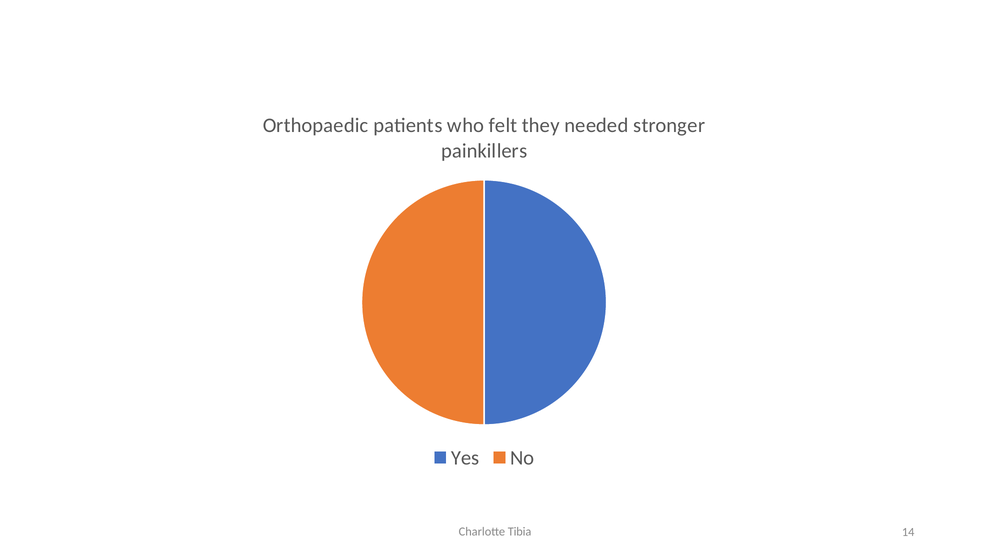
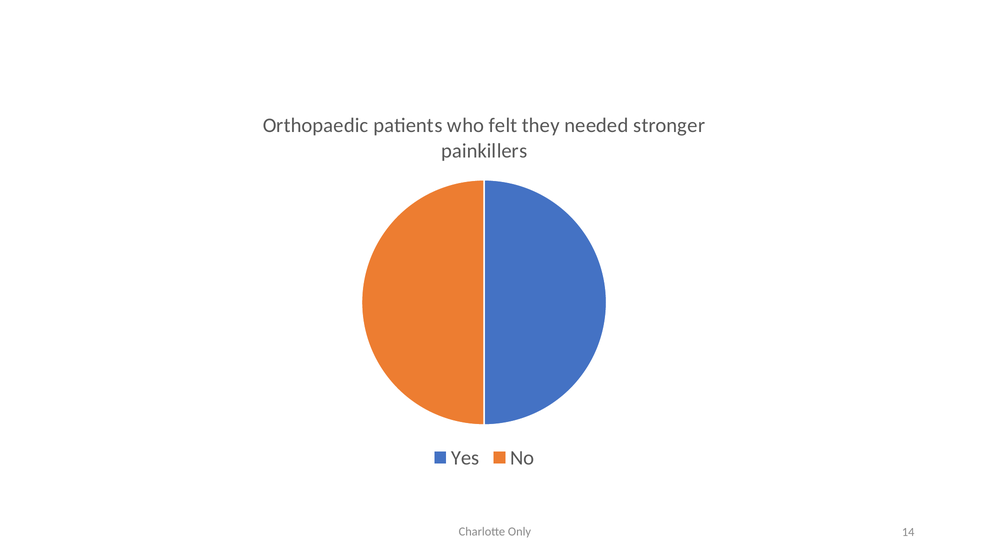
Tibia: Tibia -> Only (520, 532)
